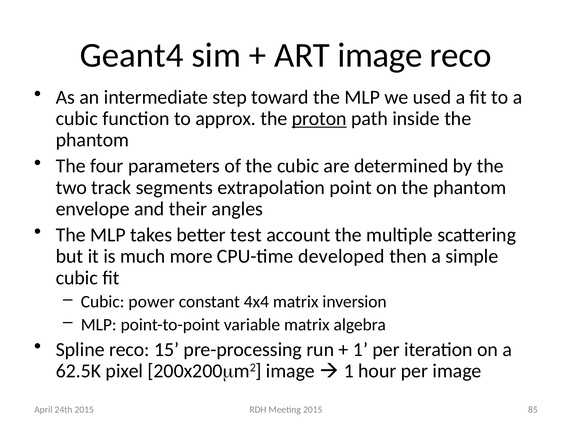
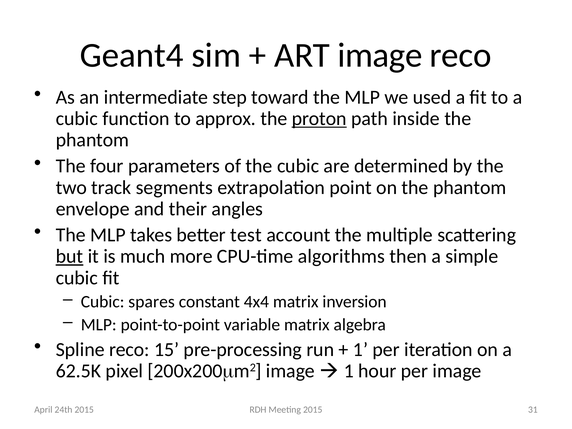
but underline: none -> present (70, 256)
developed: developed -> algorithms (341, 256)
power: power -> spares (152, 302)
85: 85 -> 31 (533, 410)
